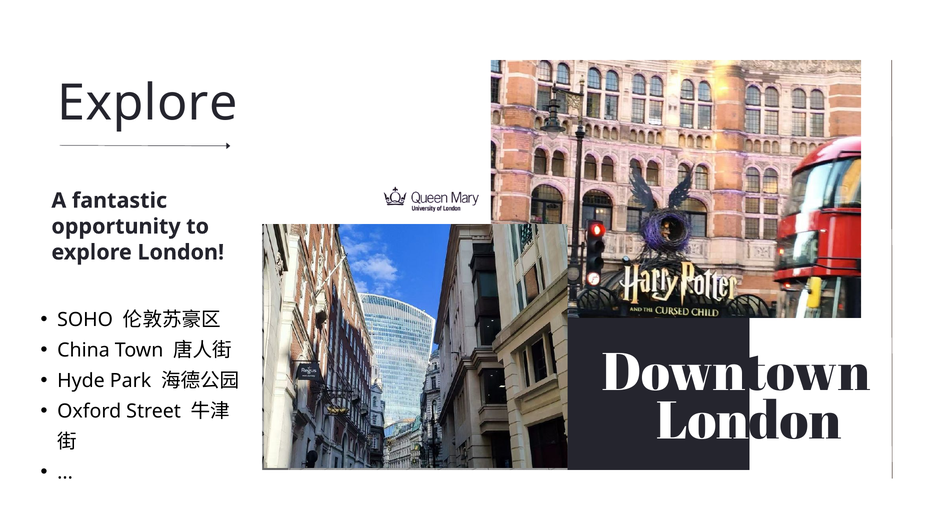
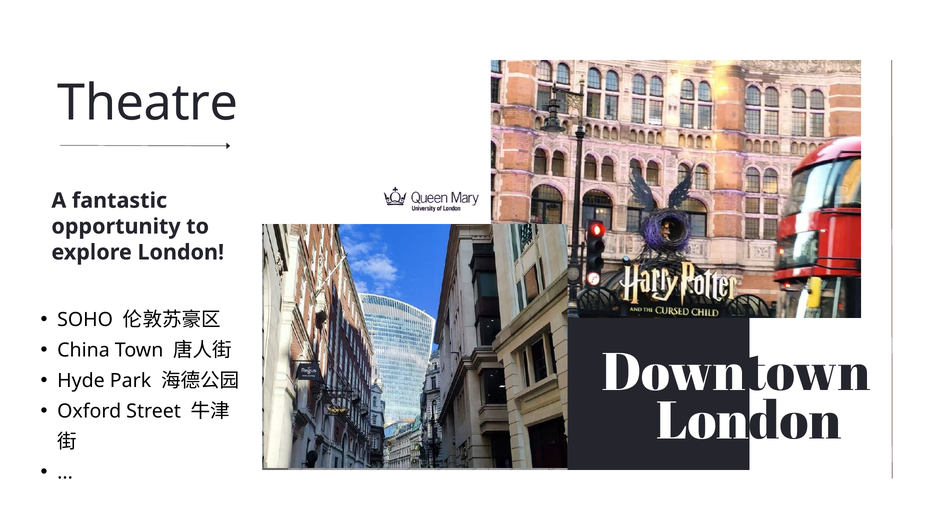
Explore: Explore -> Theatre (148, 103)
